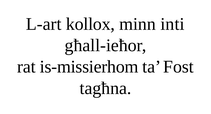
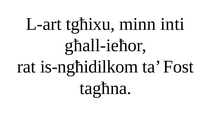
kollox: kollox -> tgħixu (90, 24)
is-missierhom: is-missierhom -> is-ngħidilkom (89, 67)
